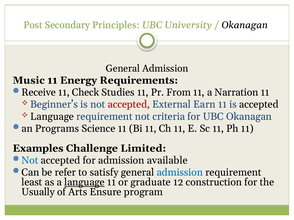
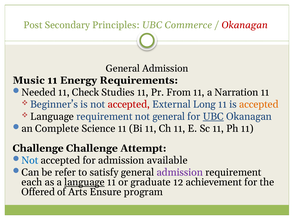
University: University -> Commerce (188, 25)
Okanagan colour: black -> red (245, 25)
Receive: Receive -> Needed (39, 93)
Earn: Earn -> Long (204, 105)
accepted colour: black -> orange (259, 105)
not criteria: criteria -> general (169, 117)
UBC underline: none -> present (213, 117)
Programs: Programs -> Complete (57, 129)
Examples: Examples -> Challenge (38, 149)
Limited: Limited -> Attempt (143, 149)
admission colour: blue -> purple (180, 173)
least: least -> each (32, 183)
construction: construction -> achievement (214, 183)
Usually: Usually -> Offered (38, 192)
